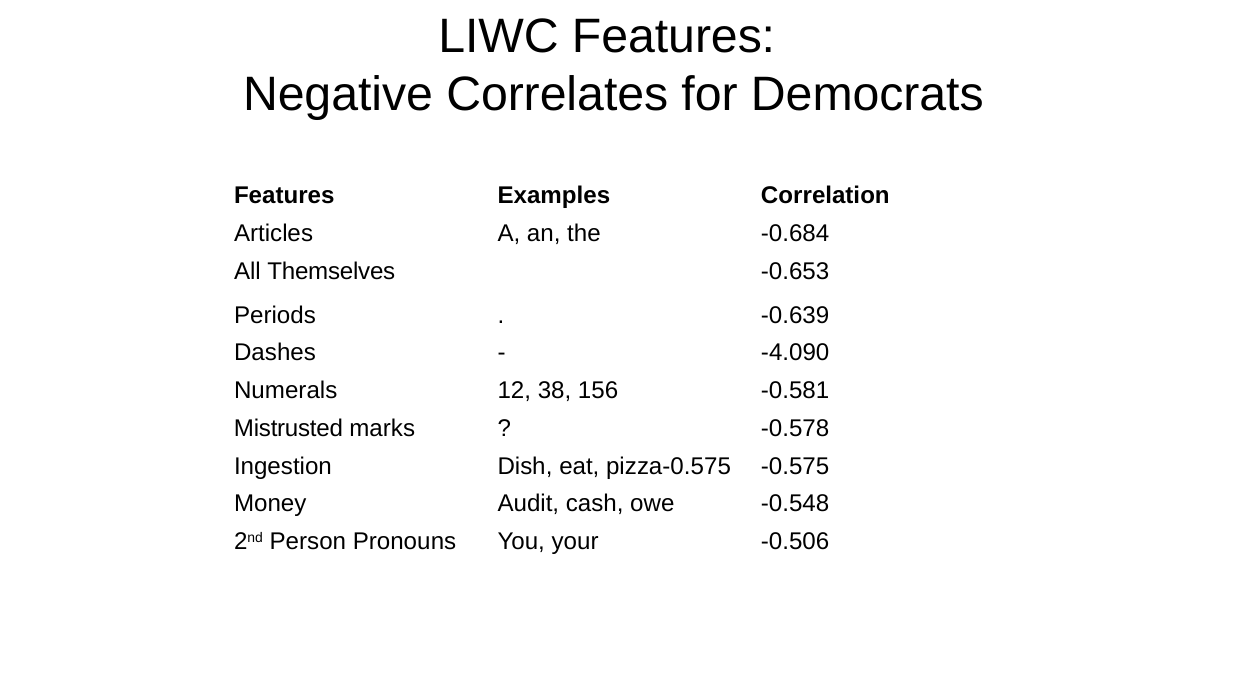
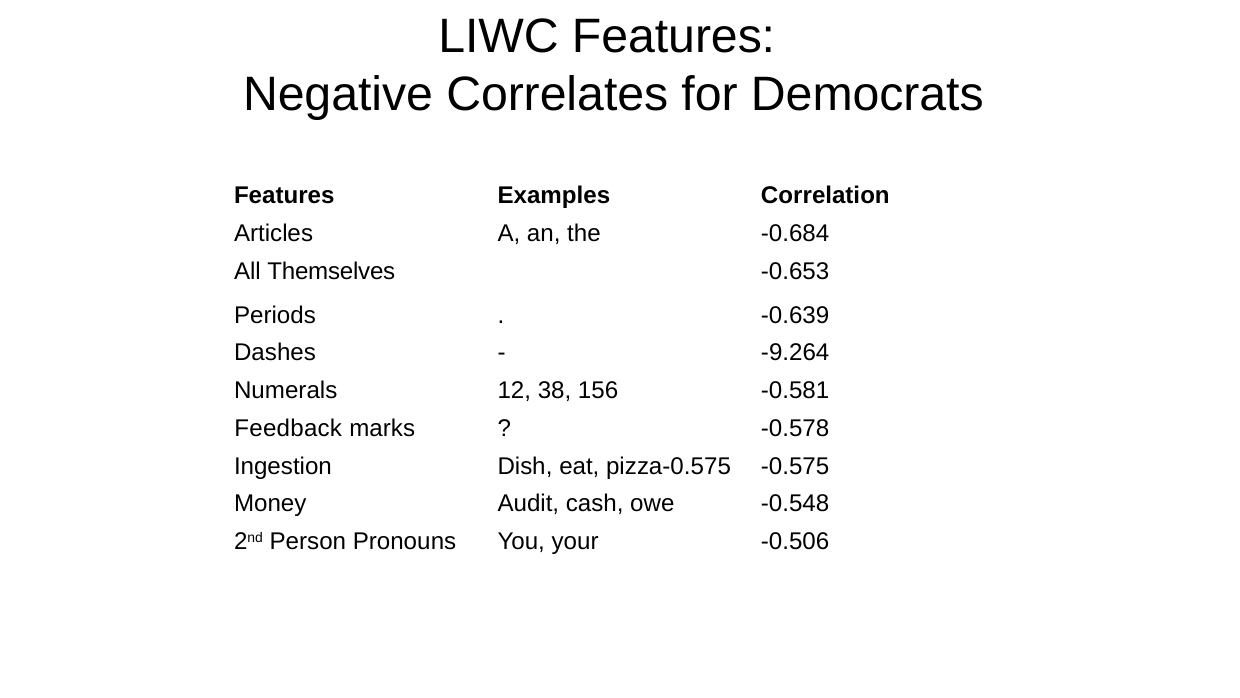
-4.090: -4.090 -> -9.264 (795, 353)
Mistrusted: Mistrusted -> Feedback (288, 428)
